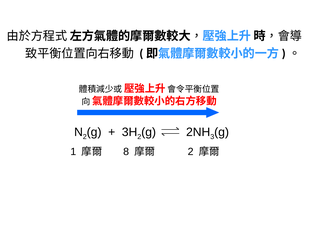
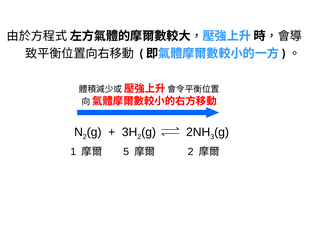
8: 8 -> 5 (126, 151)
